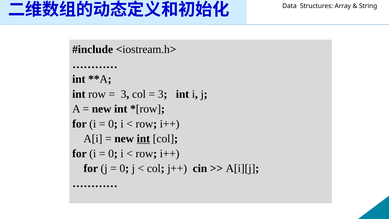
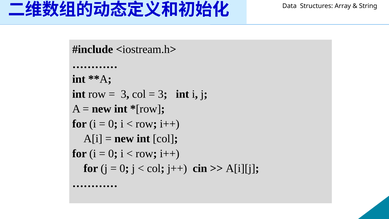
int underline: present -> none (143, 139)
